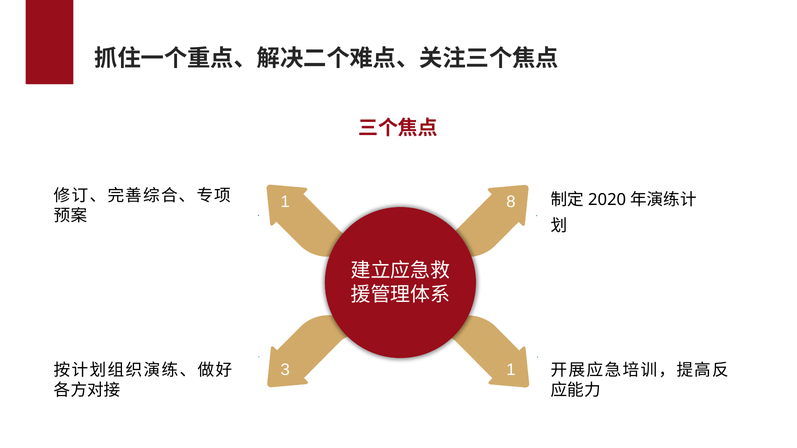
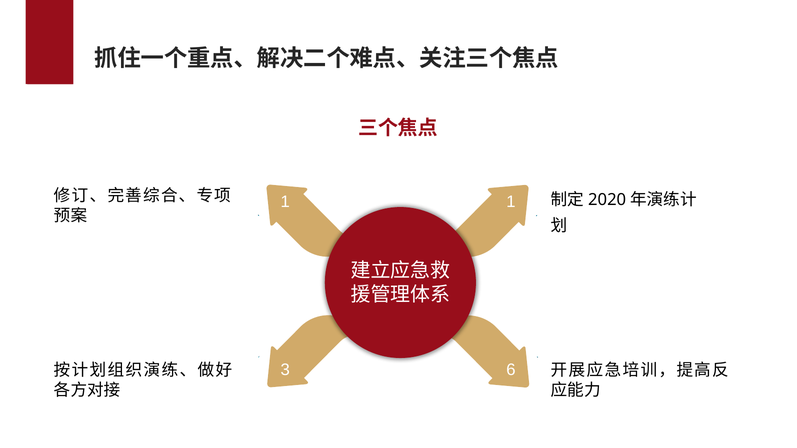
1 8: 8 -> 1 (511, 202)
3 1: 1 -> 6 (511, 370)
